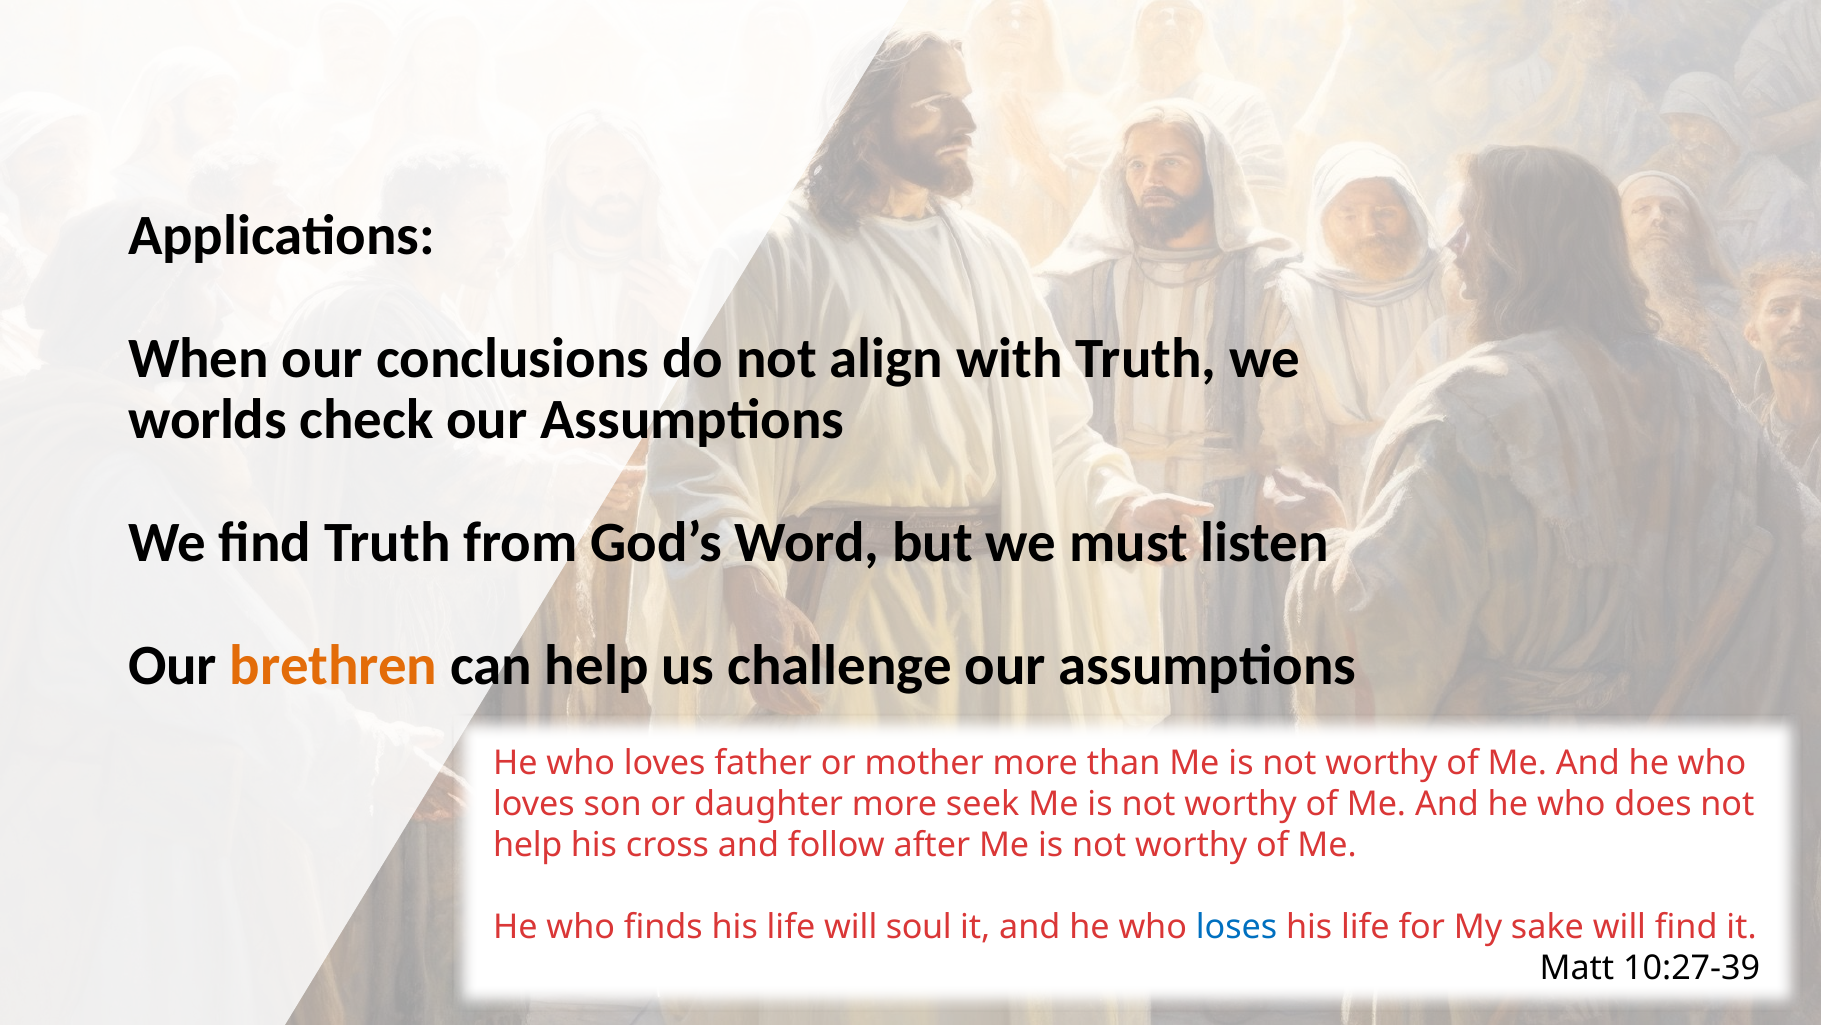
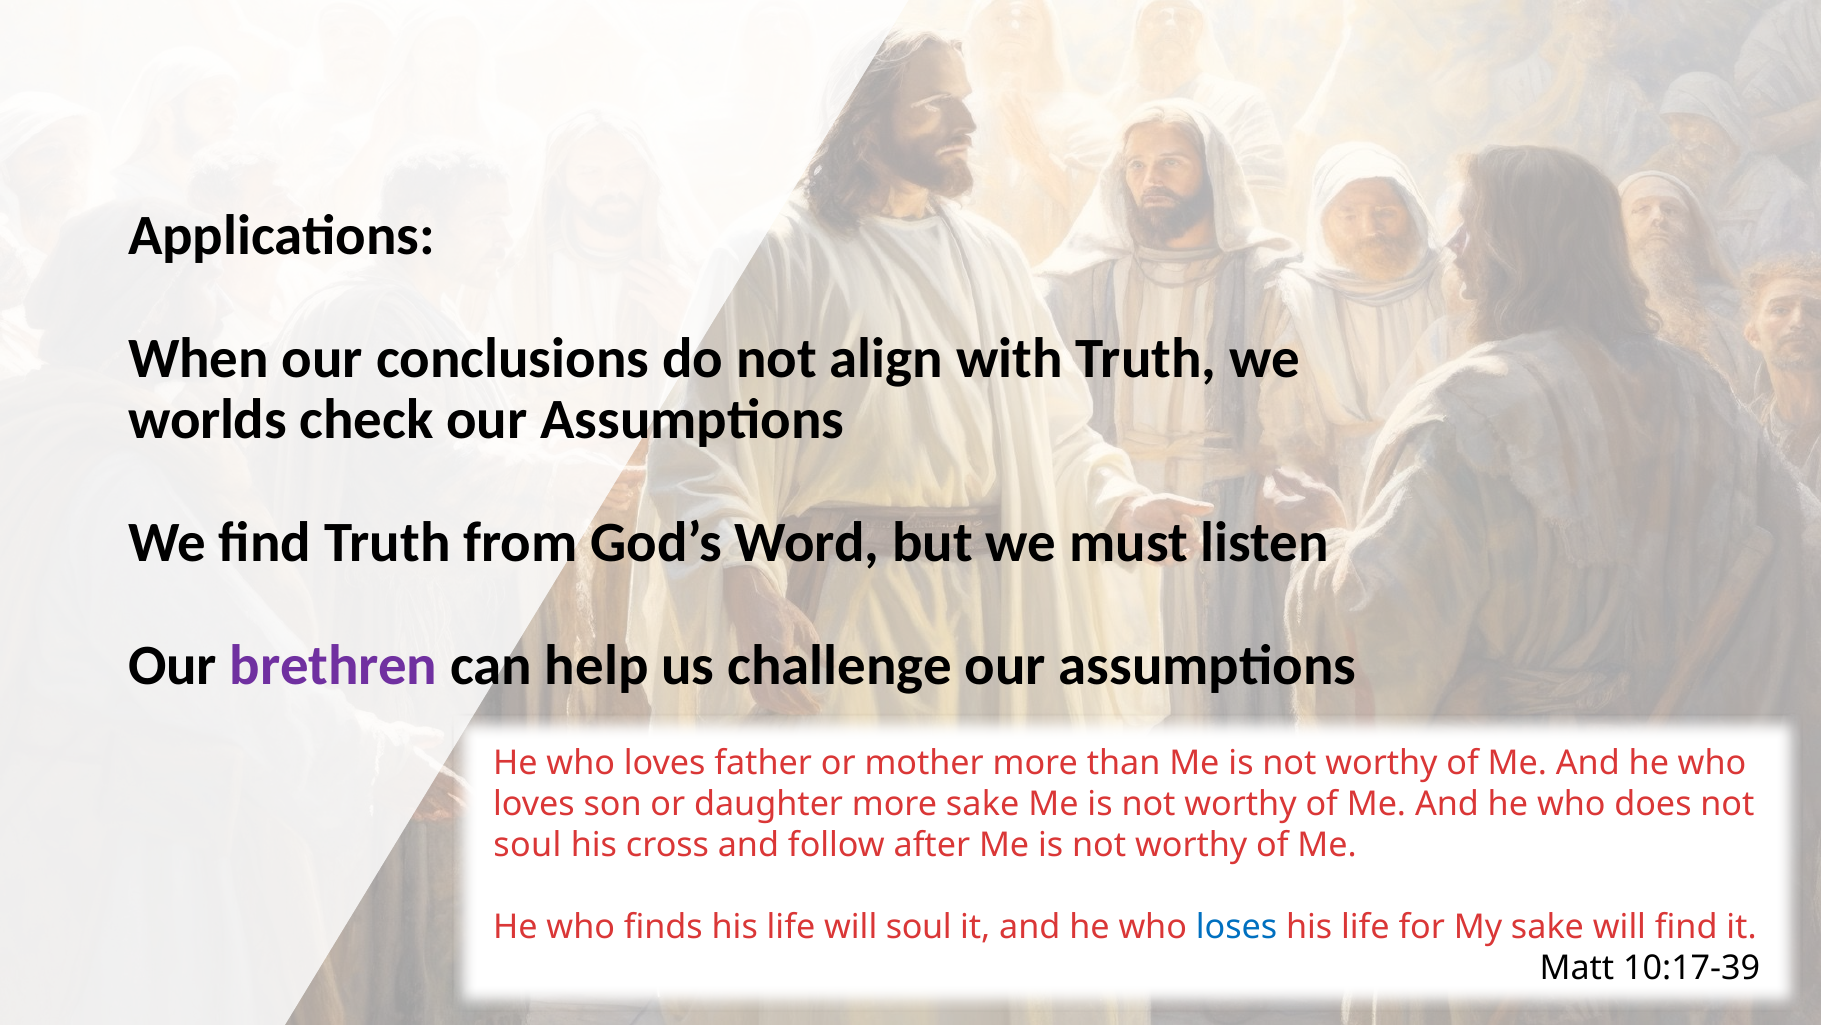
brethren colour: orange -> purple (334, 665)
more seek: seek -> sake (983, 803)
help: help -> soul (527, 844)
10:27-39: 10:27-39 -> 10:17-39 (1692, 967)
